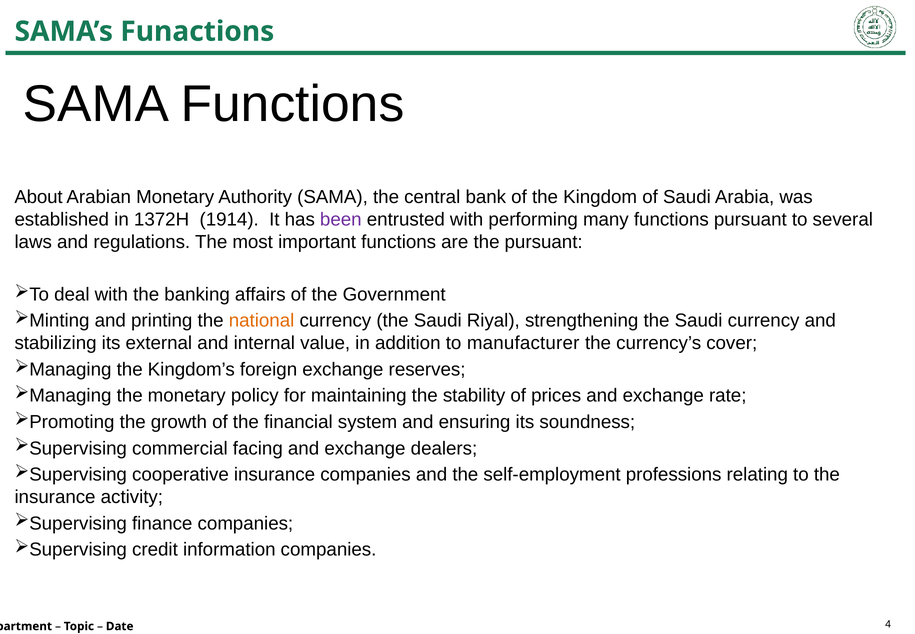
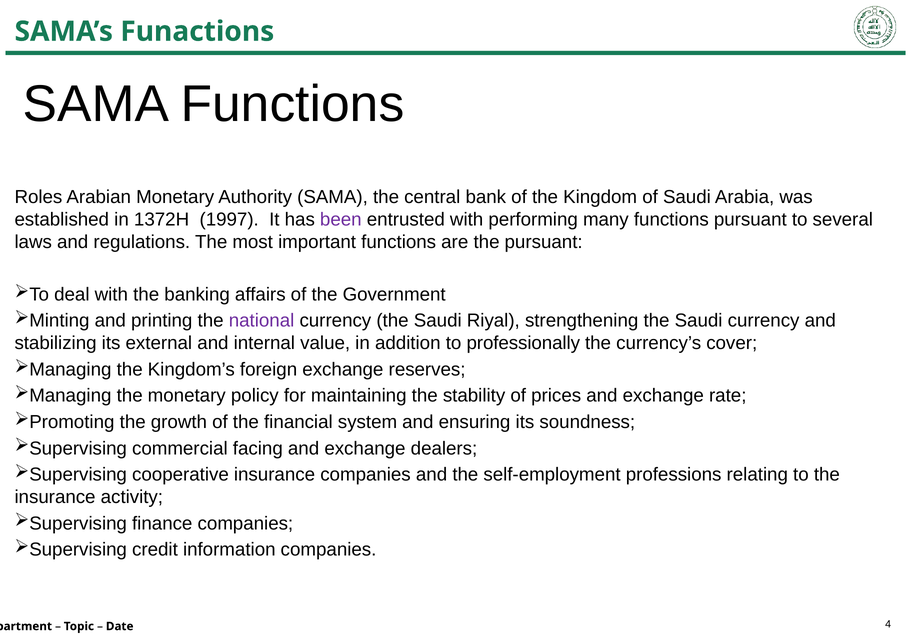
About: About -> Roles (38, 197)
1914: 1914 -> 1997 (229, 219)
national colour: orange -> purple (262, 321)
manufacturer: manufacturer -> professionally (523, 343)
